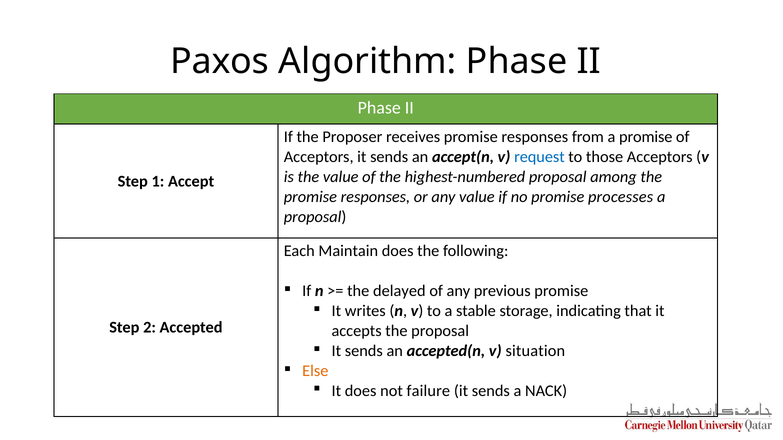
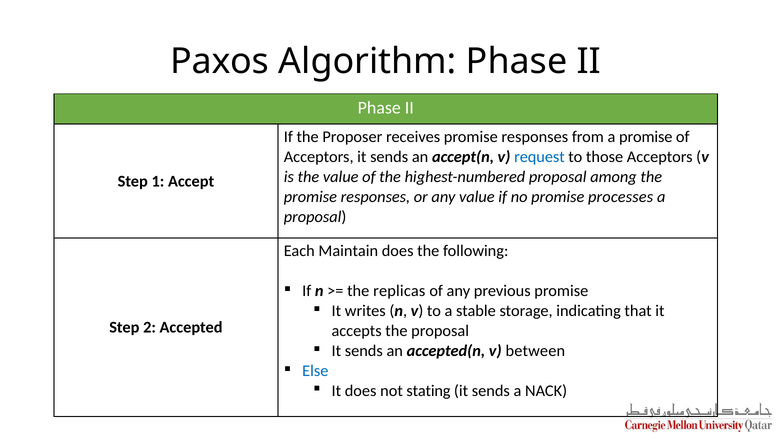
delayed: delayed -> replicas (399, 291)
situation: situation -> between (535, 351)
Else colour: orange -> blue (315, 371)
failure: failure -> stating (428, 391)
